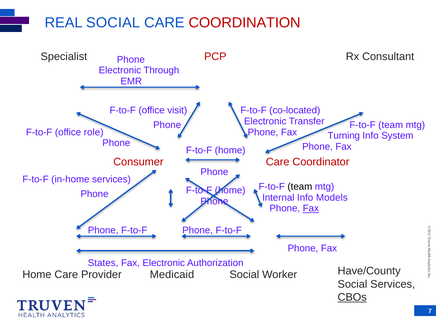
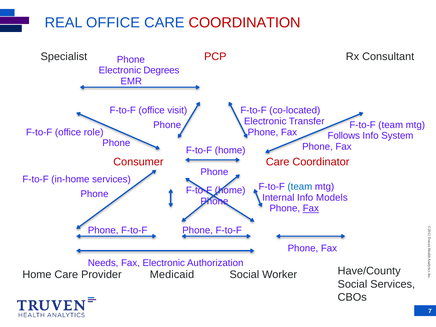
REAL SOCIAL: SOCIAL -> OFFICE (113, 23)
Through: Through -> Degrees (161, 70)
Turning: Turning -> Follows (344, 136)
team colour: black -> blue (300, 187)
States: States -> Needs (103, 263)
CBOs underline: present -> none (352, 297)
